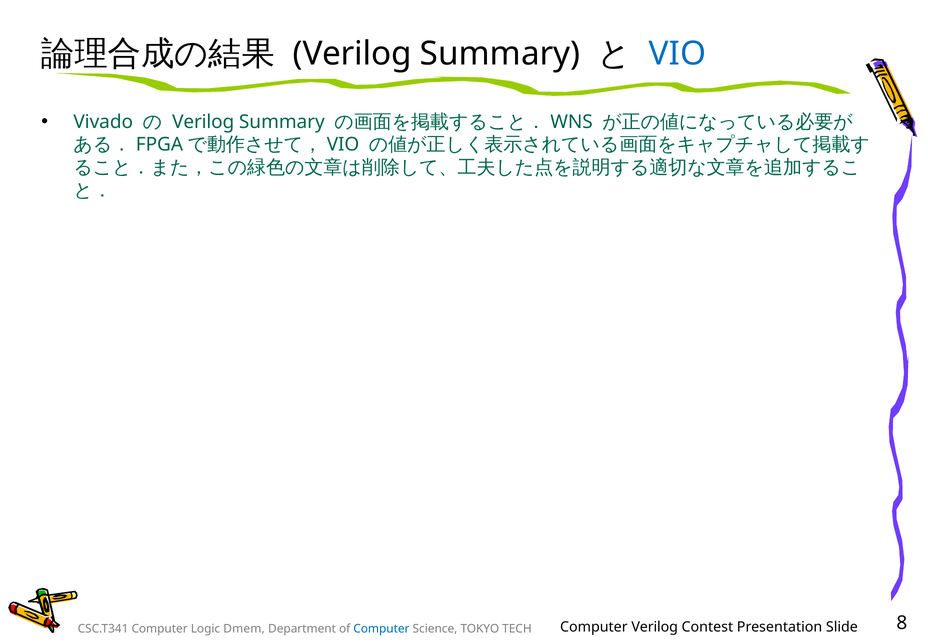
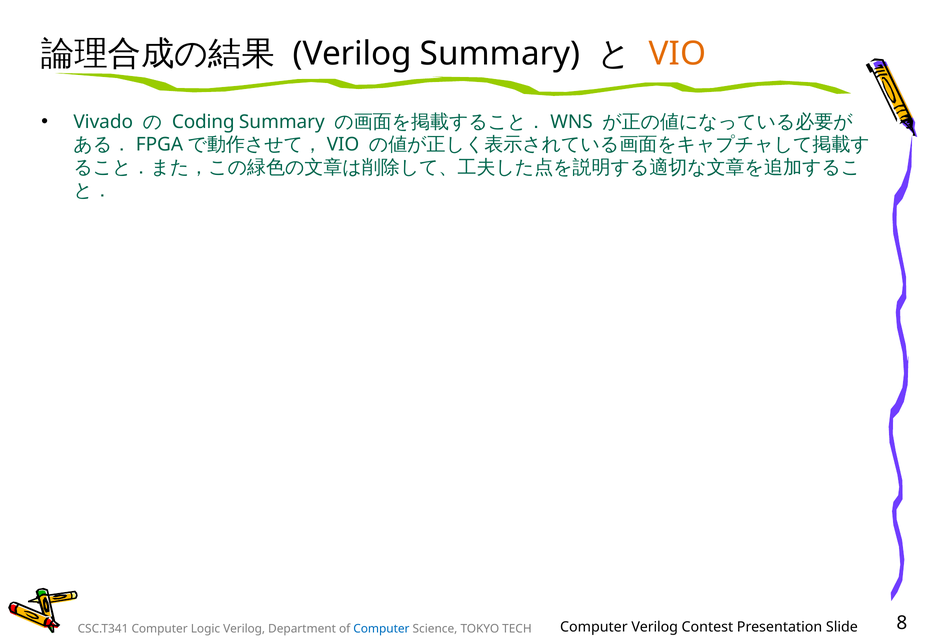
VIO colour: blue -> orange (678, 54)
Verilog: Verilog -> Coding (203, 122)
Dmem: Dmem -> Verilog (244, 629)
